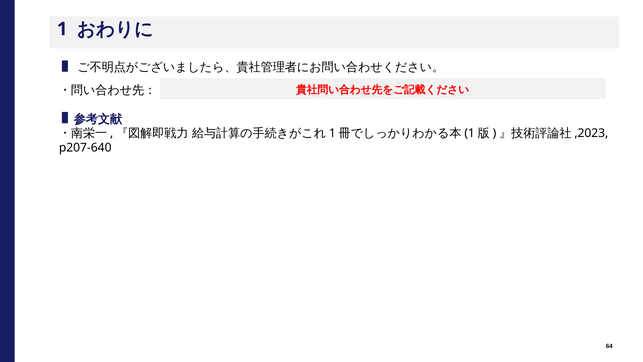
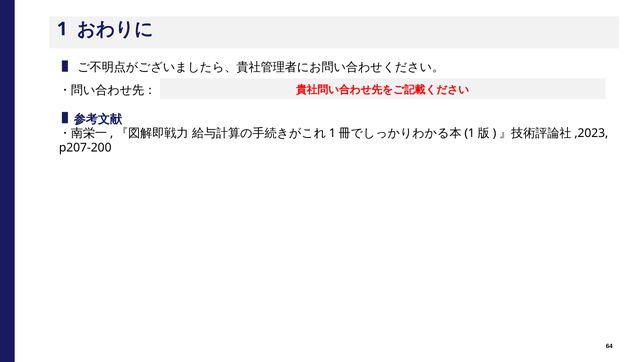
p207-640: p207-640 -> p207-200 (85, 148)
